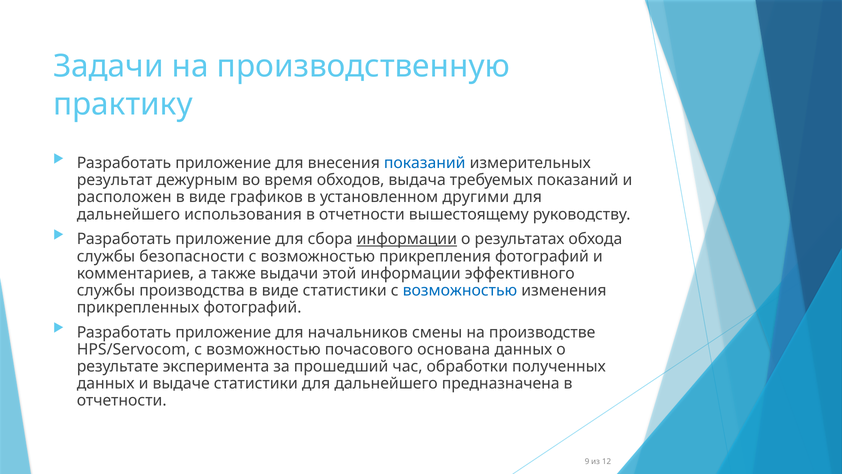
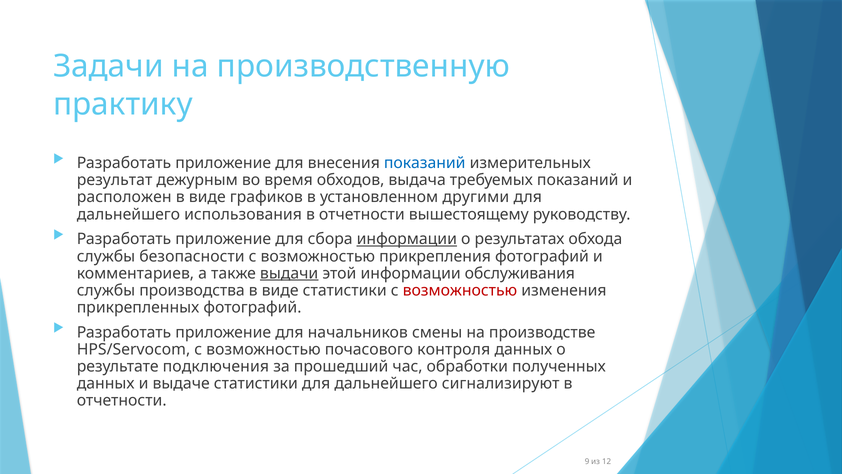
выдачи underline: none -> present (289, 273)
эффективного: эффективного -> обслуживания (520, 273)
возможностью colour: blue -> red (460, 290)
основана: основана -> контроля (454, 349)
эксперимента: эксперимента -> подключения (216, 366)
предназначена: предназначена -> сигнализируют (501, 383)
